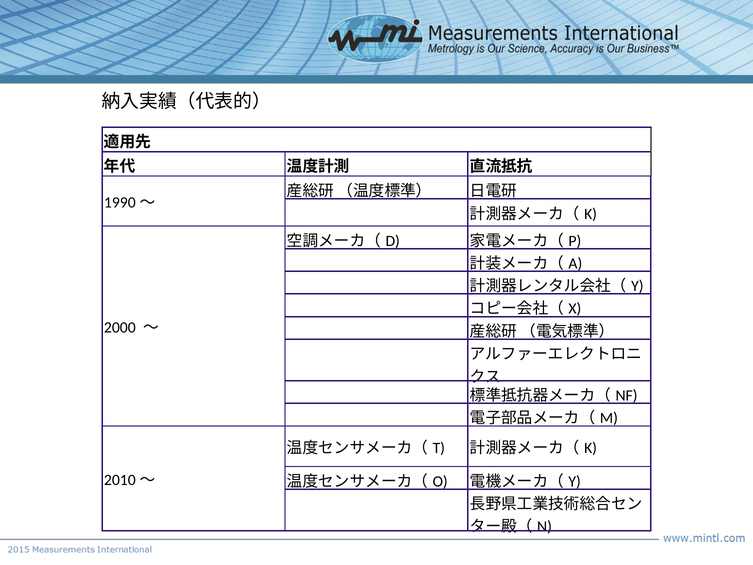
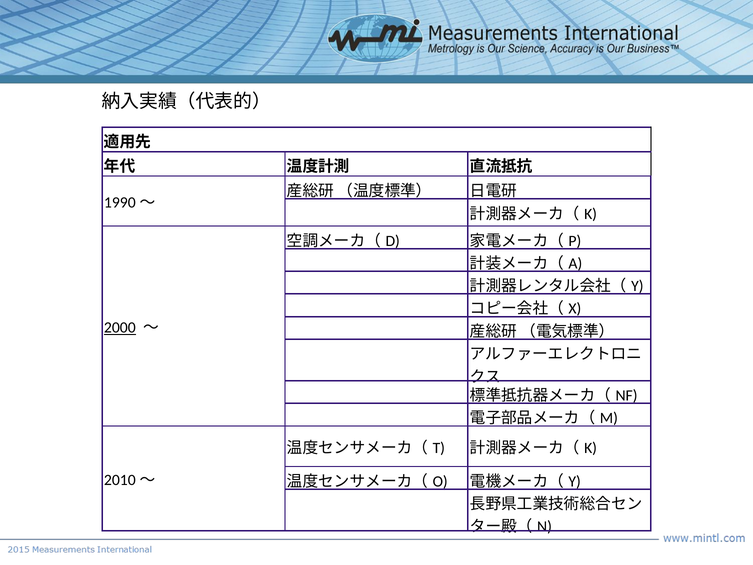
2000 underline: none -> present (120, 328)
